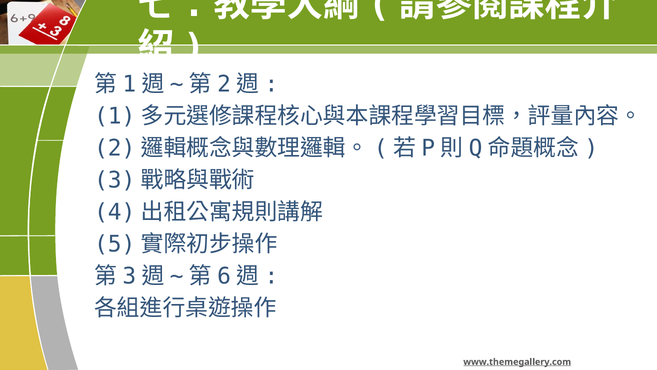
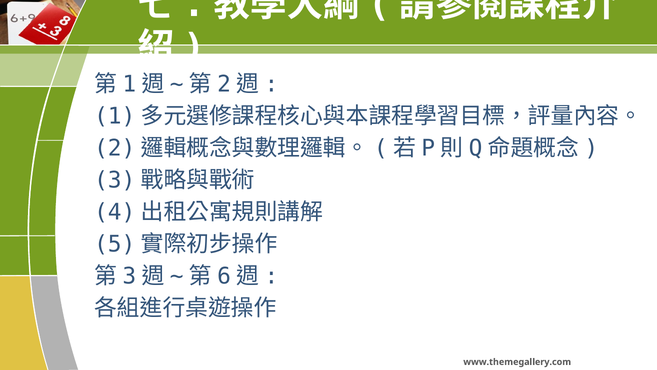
www.themegallery.com underline: present -> none (517, 362)
